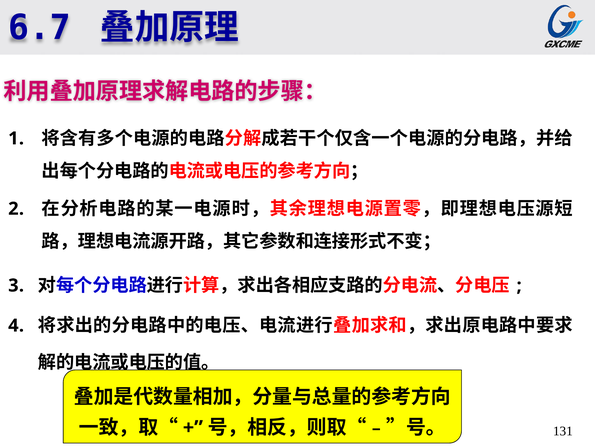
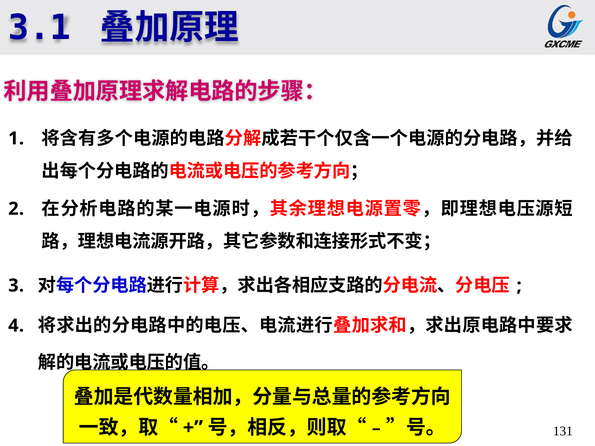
6.7: 6.7 -> 3.1 (40, 28)
